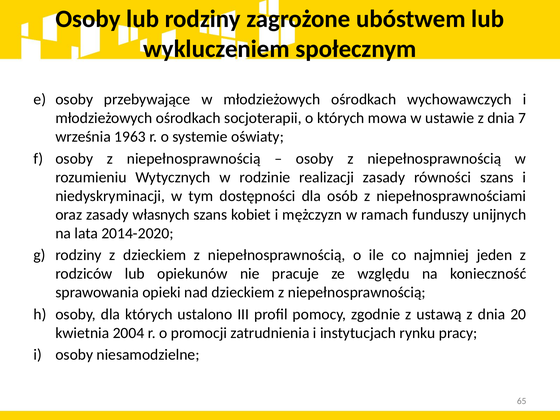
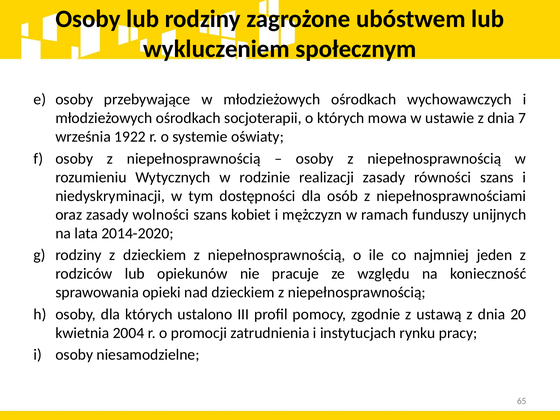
1963: 1963 -> 1922 (130, 137)
własnych: własnych -> wolności (161, 215)
